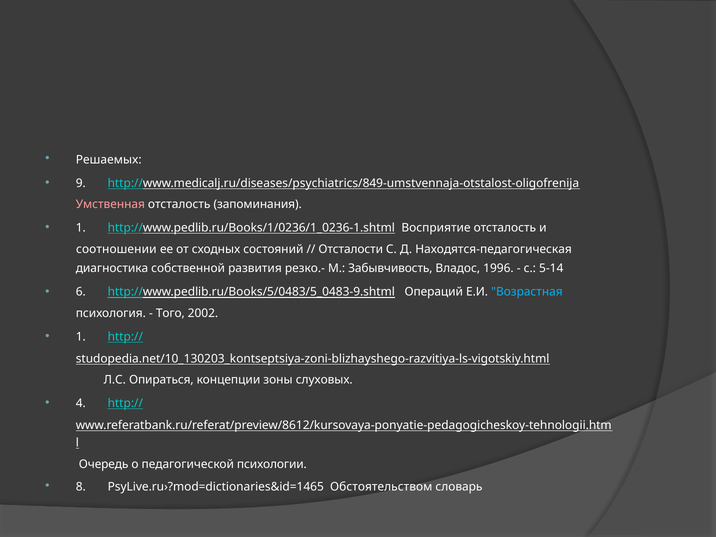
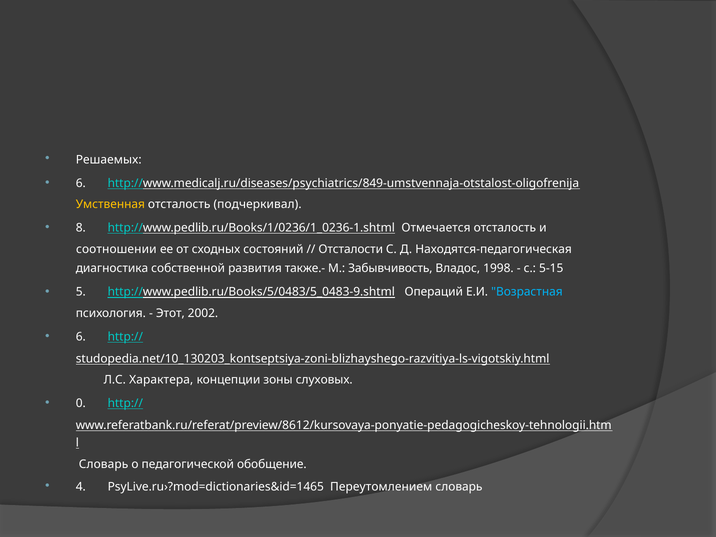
9: 9 -> 6 (81, 183)
Умственная colour: pink -> yellow (110, 204)
запоминания: запоминания -> подчеркивал (258, 204)
1: 1 -> 8 (81, 228)
Восприятие: Восприятие -> Отмечается (436, 228)
резко.-: резко.- -> также.- (305, 269)
1996: 1996 -> 1998 (498, 269)
5-14: 5-14 -> 5-15 (551, 269)
6: 6 -> 5 (81, 292)
Того: Того -> Этот (170, 313)
1: 1 -> 6 (81, 337)
Опираться: Опираться -> Характера (161, 380)
4: 4 -> 0 (81, 403)
Очередь: Очередь -> Словарь (104, 464)
психологии: психологии -> обобщение (272, 464)
8: 8 -> 4 (81, 487)
Обстоятельством: Обстоятельством -> Переутомлением (381, 487)
